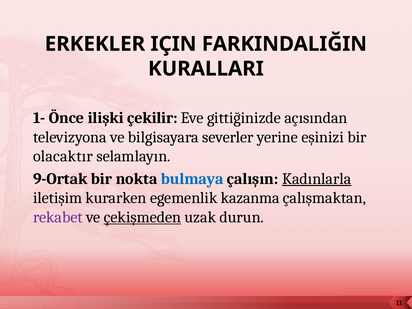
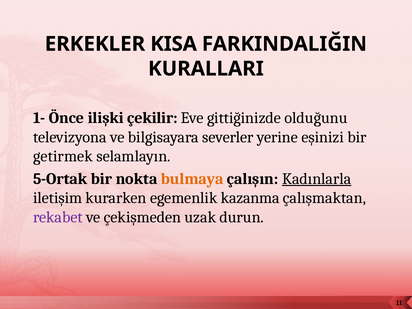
IÇIN: IÇIN -> KISA (174, 44)
açısından: açısından -> olduğunu (316, 118)
olacaktır: olacaktır -> getirmek (63, 156)
9-Ortak: 9-Ortak -> 5-Ortak (60, 179)
bulmaya colour: blue -> orange (192, 179)
çekişmeden underline: present -> none (142, 217)
